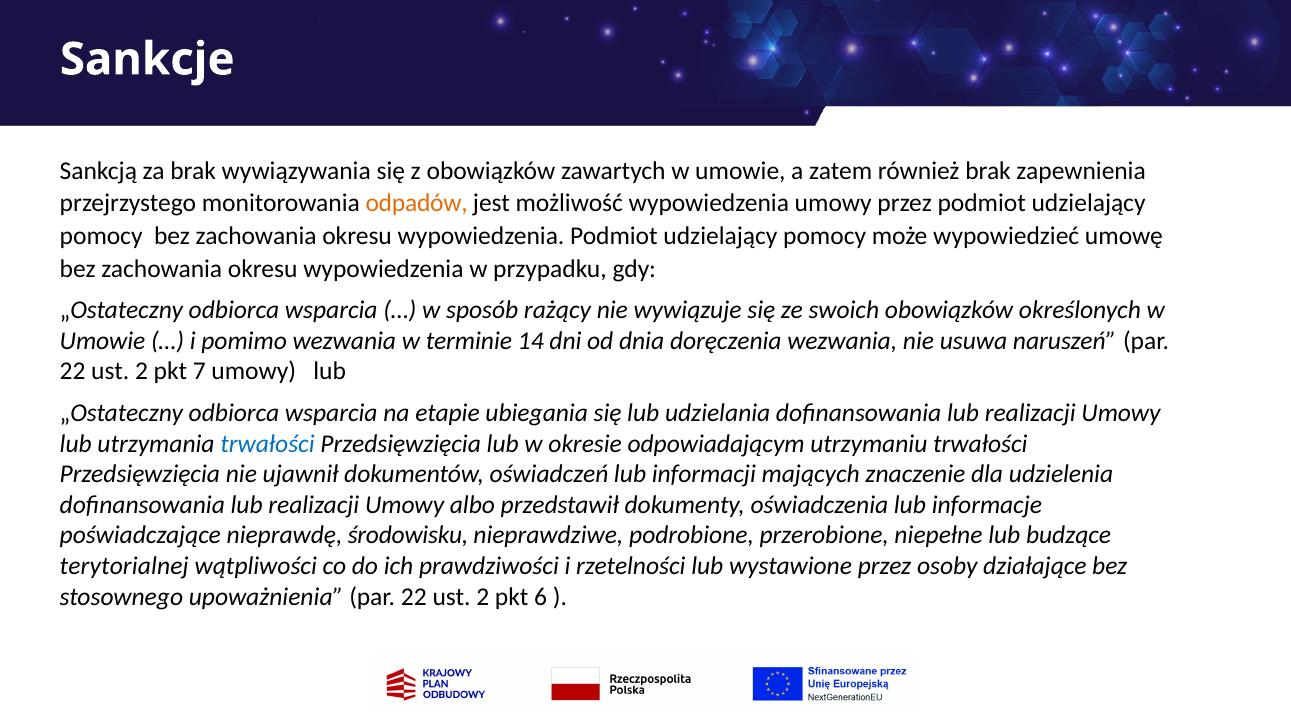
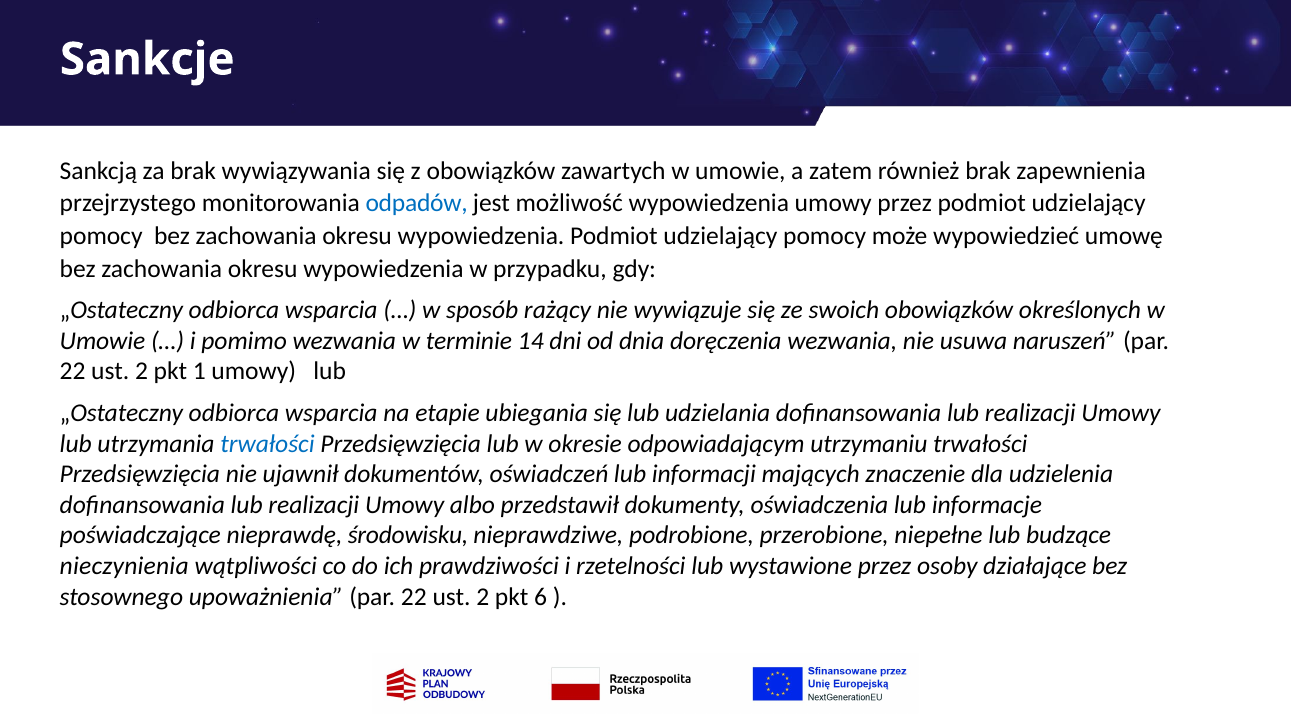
odpadów colour: orange -> blue (417, 203)
7: 7 -> 1 (199, 372)
terytorialnej: terytorialnej -> nieczynienia (124, 566)
